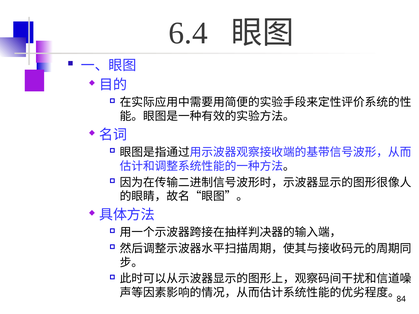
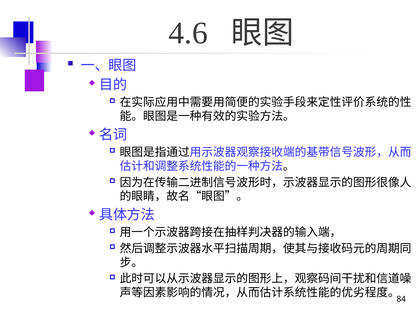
6.4: 6.4 -> 4.6 (188, 33)
